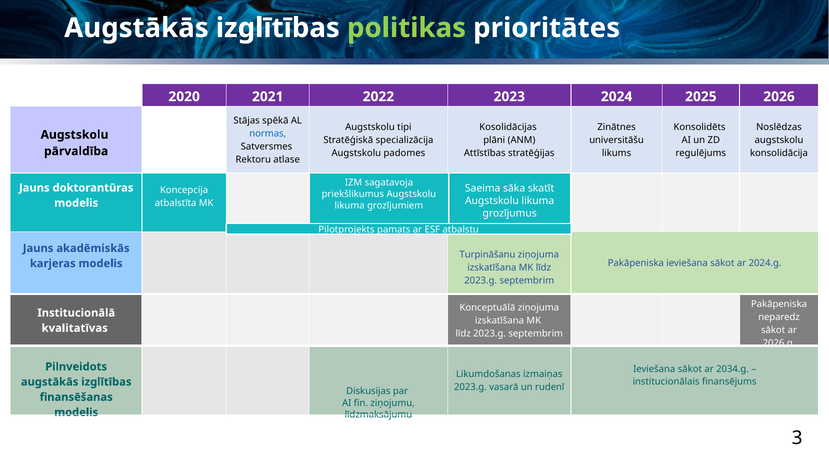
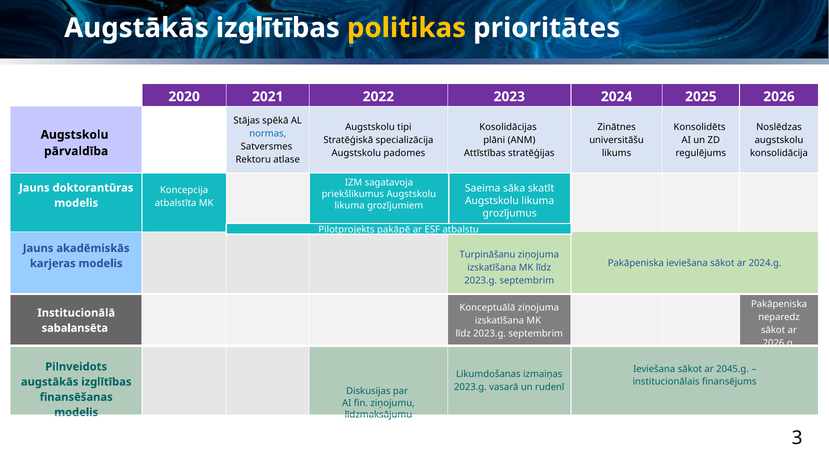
politikas colour: light green -> yellow (406, 28)
pamats: pamats -> pakāpē (394, 230)
kvalitatīvas: kvalitatīvas -> sabalansēta (75, 328)
2034.g: 2034.g -> 2045.g (733, 369)
